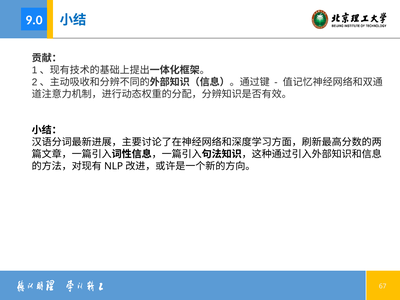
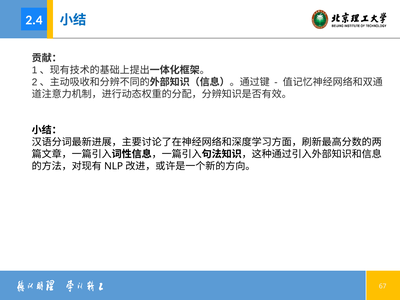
9.0: 9.0 -> 2.4 (34, 20)
